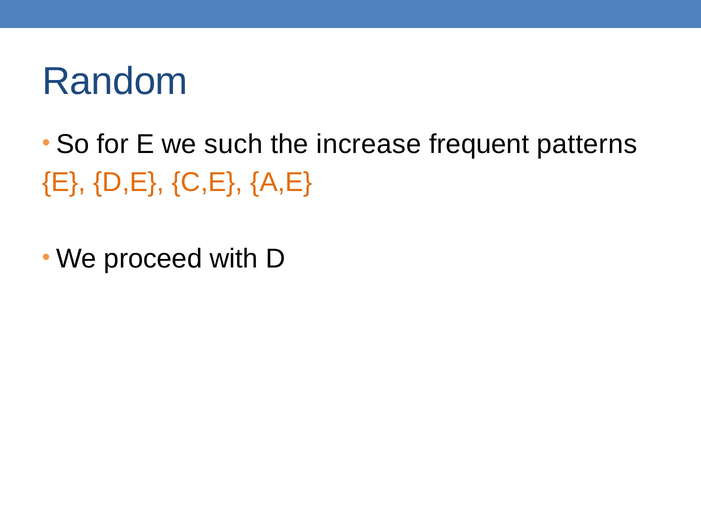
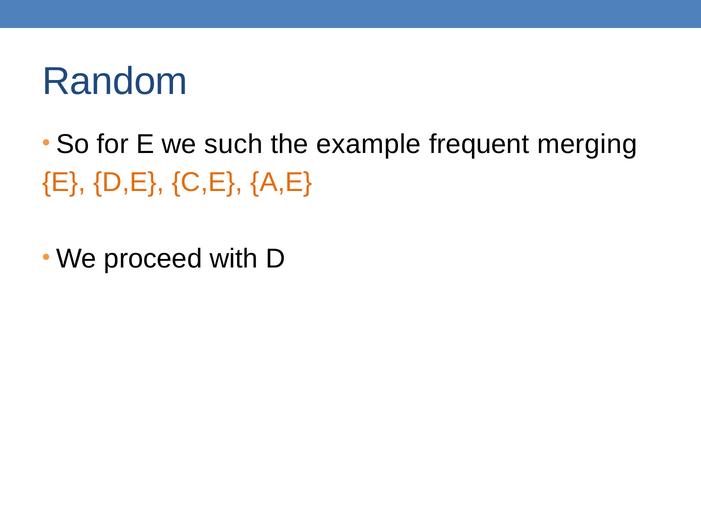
increase: increase -> example (369, 144)
patterns: patterns -> merging (587, 144)
